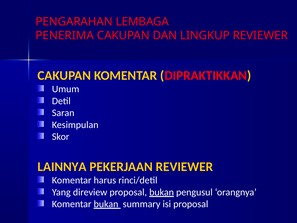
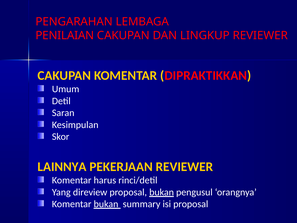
PENERIMA: PENERIMA -> PENILAIAN (65, 35)
